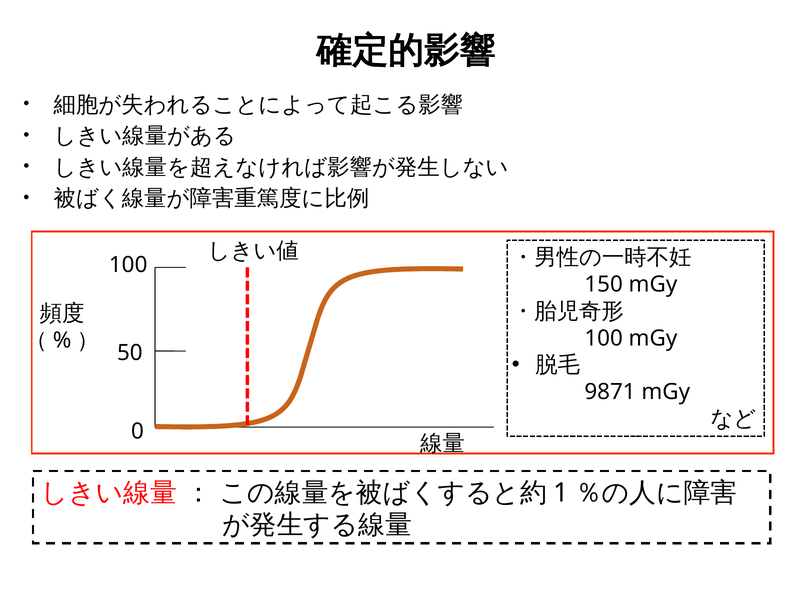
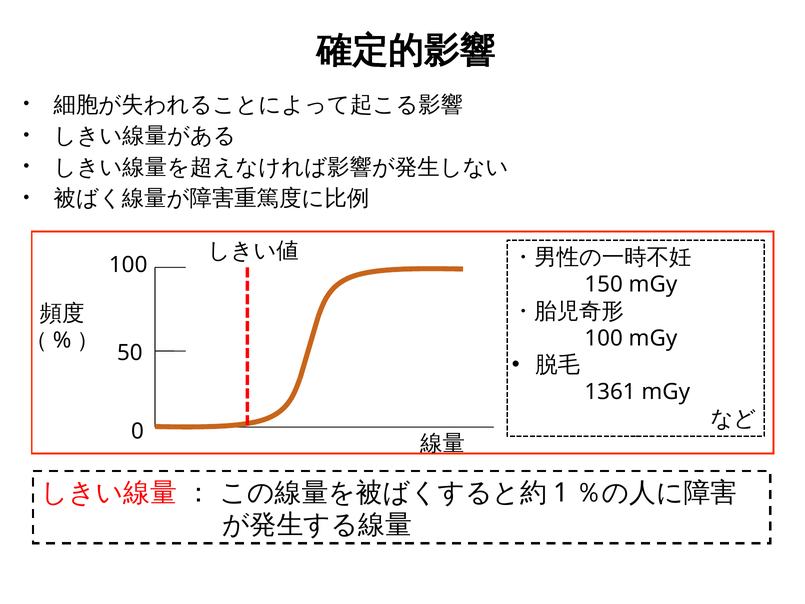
9871: 9871 -> 1361 (610, 392)
